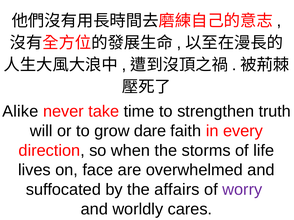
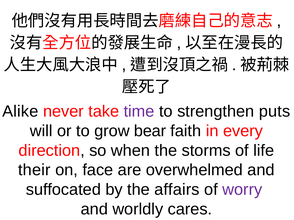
time colour: black -> purple (139, 112)
truth: truth -> puts (275, 112)
dare: dare -> bear (150, 131)
lives: lives -> their (34, 170)
